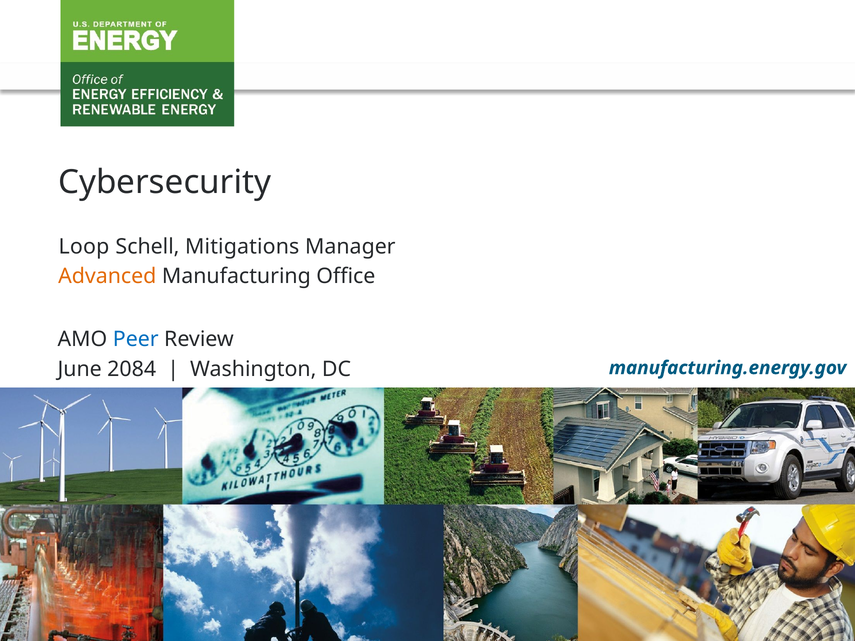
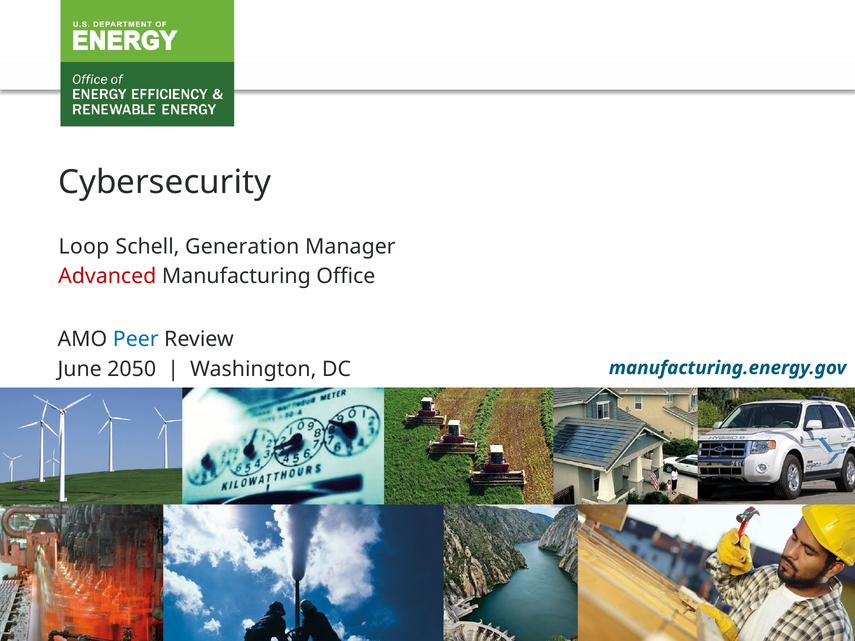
Mitigations: Mitigations -> Generation (242, 247)
Advanced colour: orange -> red (107, 277)
2084: 2084 -> 2050 (132, 369)
